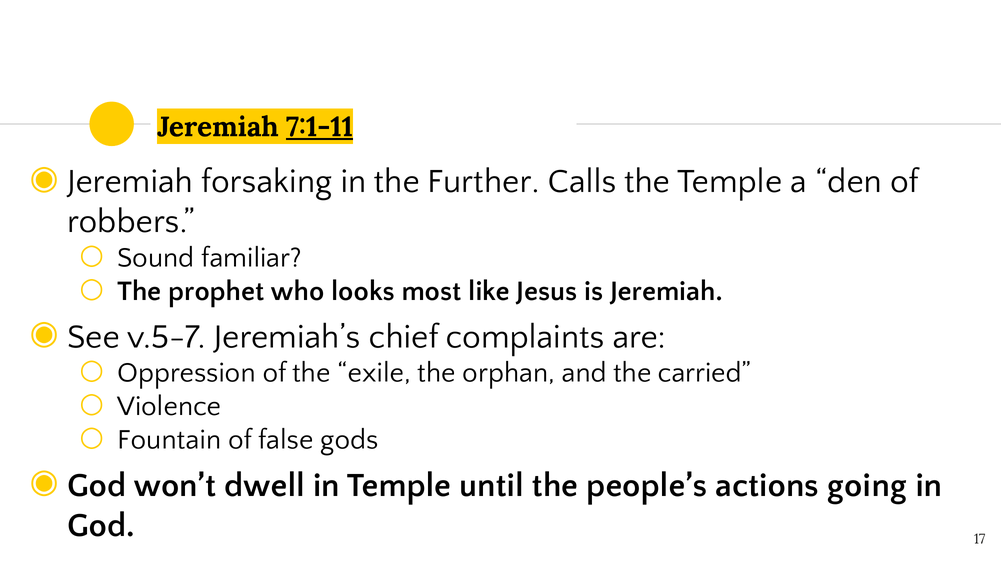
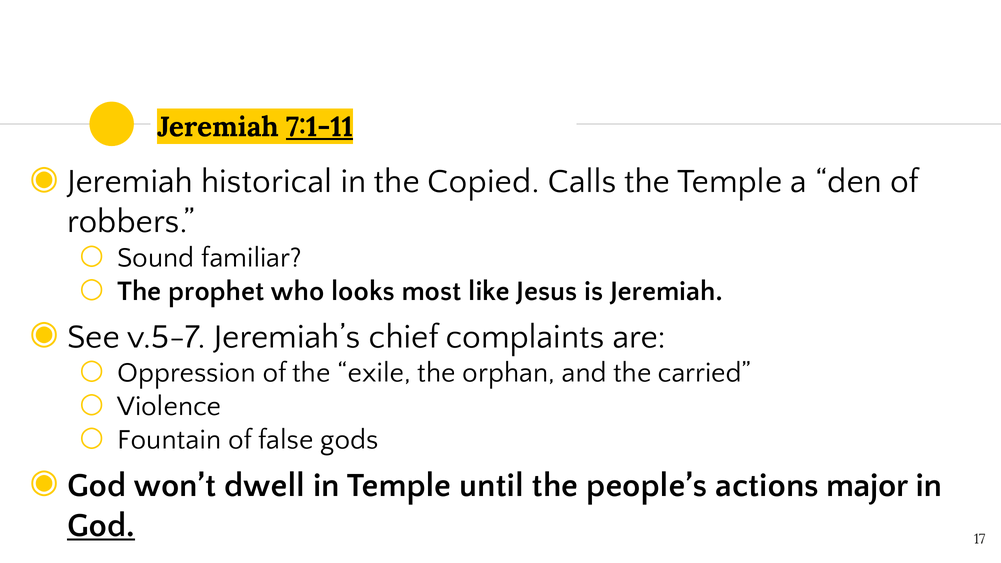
forsaking: forsaking -> historical (267, 181)
Further: Further -> Copied (483, 181)
going: going -> major (867, 485)
God underline: none -> present (101, 525)
